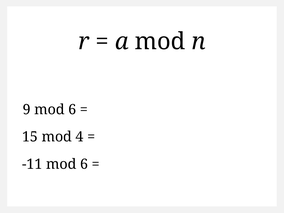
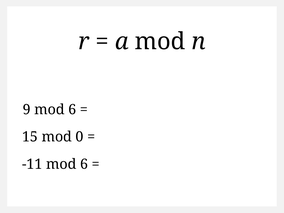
4: 4 -> 0 (80, 137)
